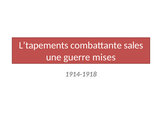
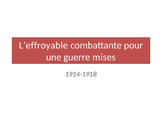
L’tapements: L’tapements -> L’effroyable (44, 46)
sales: sales -> pour (133, 46)
